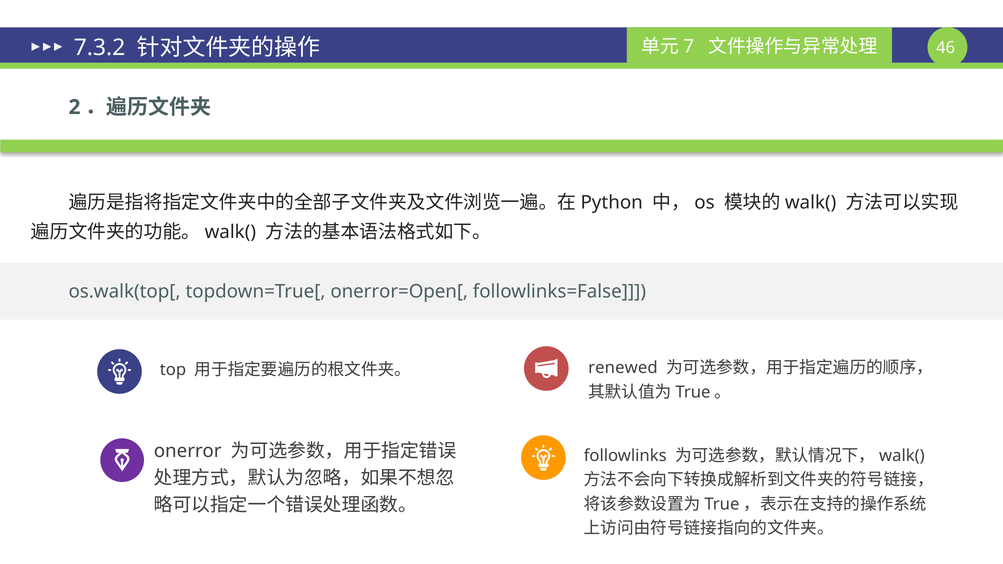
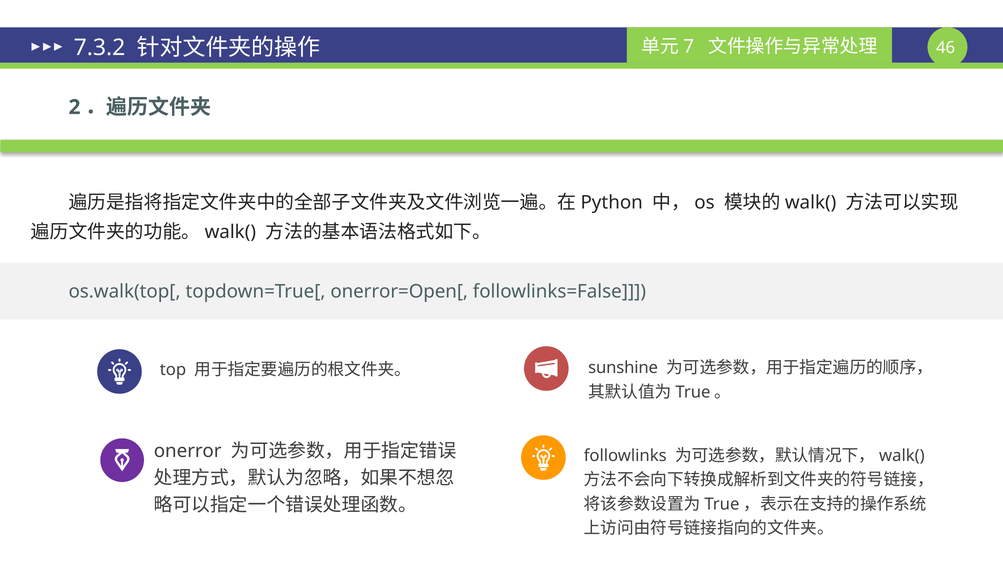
renewed: renewed -> sunshine (623, 368)
